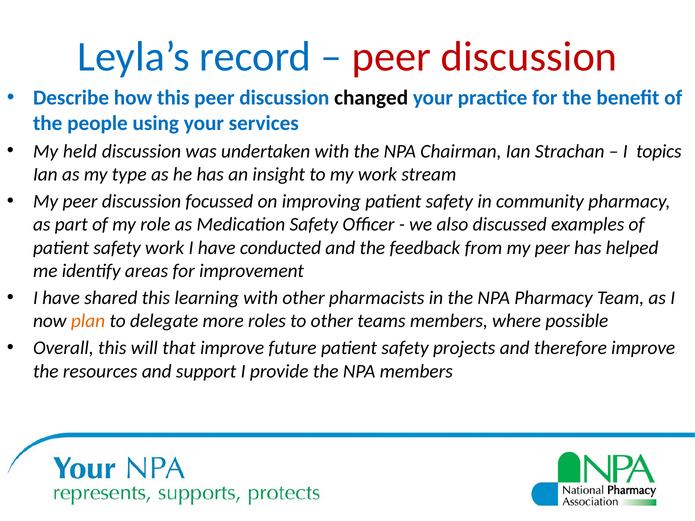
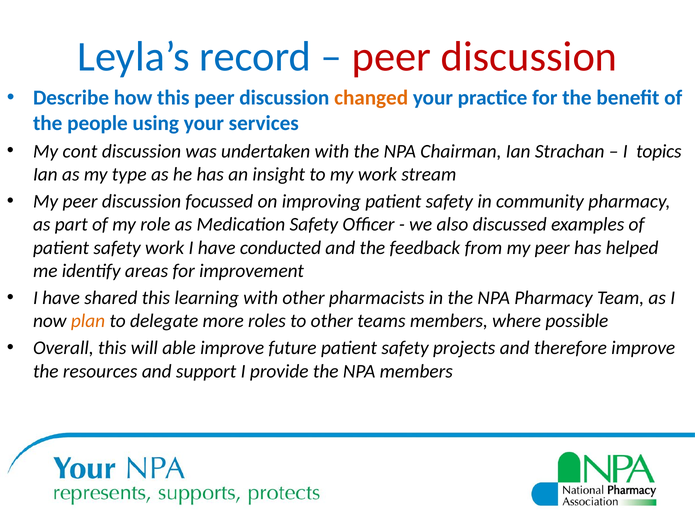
changed colour: black -> orange (371, 98)
held: held -> cont (80, 151)
that: that -> able (179, 348)
